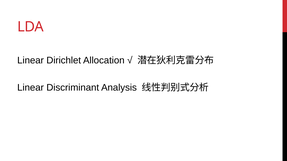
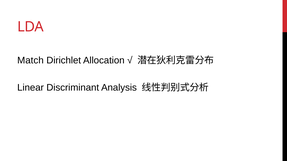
Linear: Linear -> Match (30, 61)
